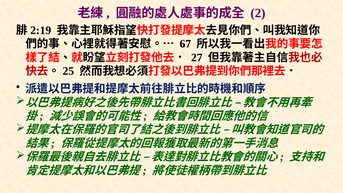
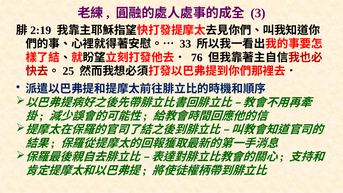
2: 2 -> 3 (258, 13)
67: 67 -> 33 (185, 44)
27: 27 -> 76 (197, 57)
